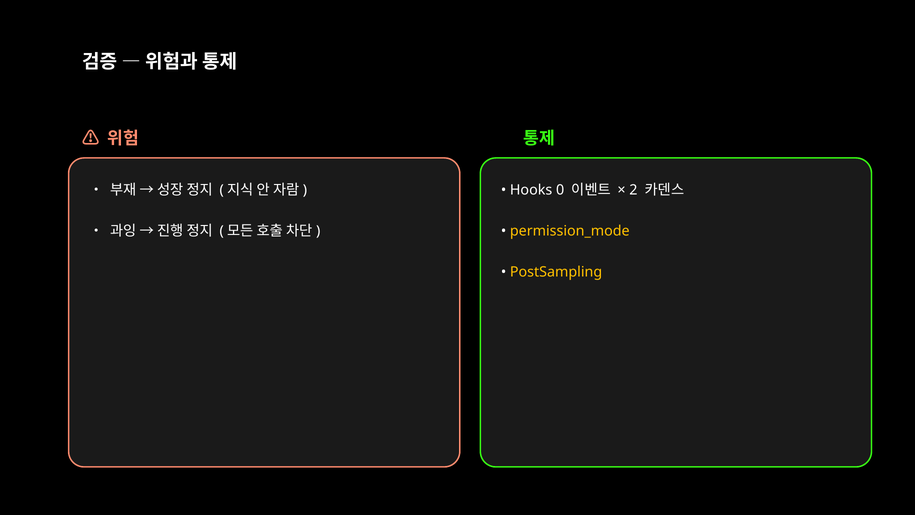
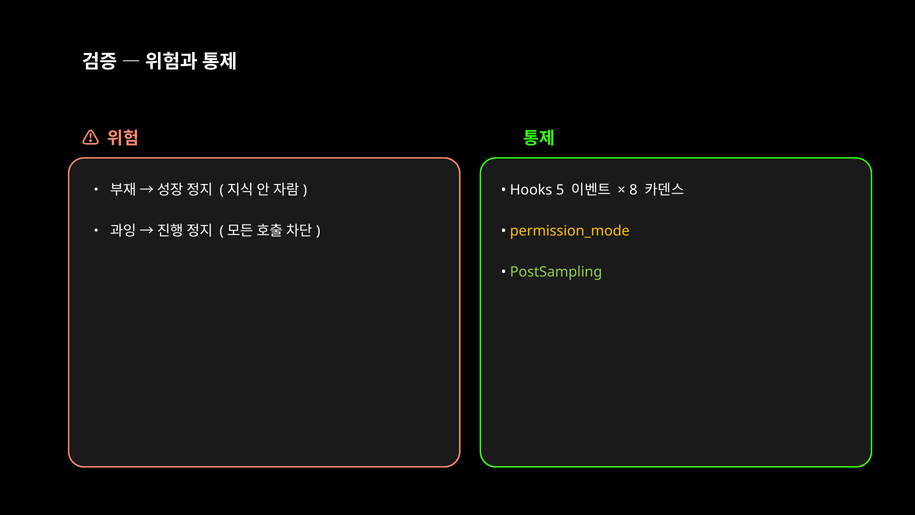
0: 0 -> 5 (560, 190)
2: 2 -> 8 (633, 190)
PostSampling colour: yellow -> light green (556, 272)
